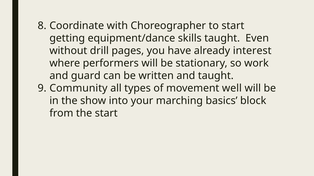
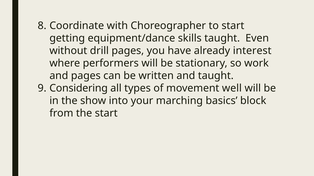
and guard: guard -> pages (86, 76)
Community: Community -> Considering (79, 89)
